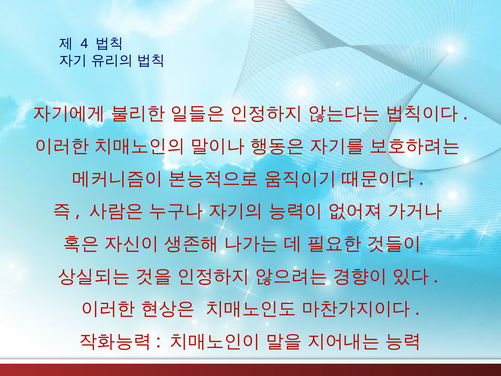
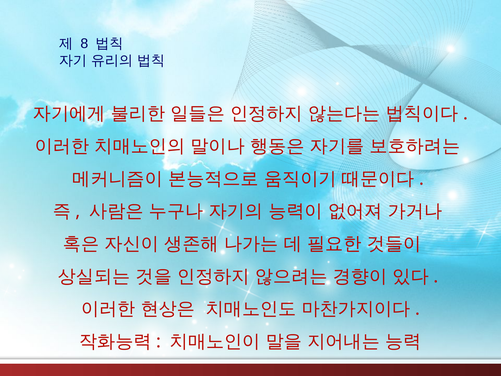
4: 4 -> 8 (84, 44)
